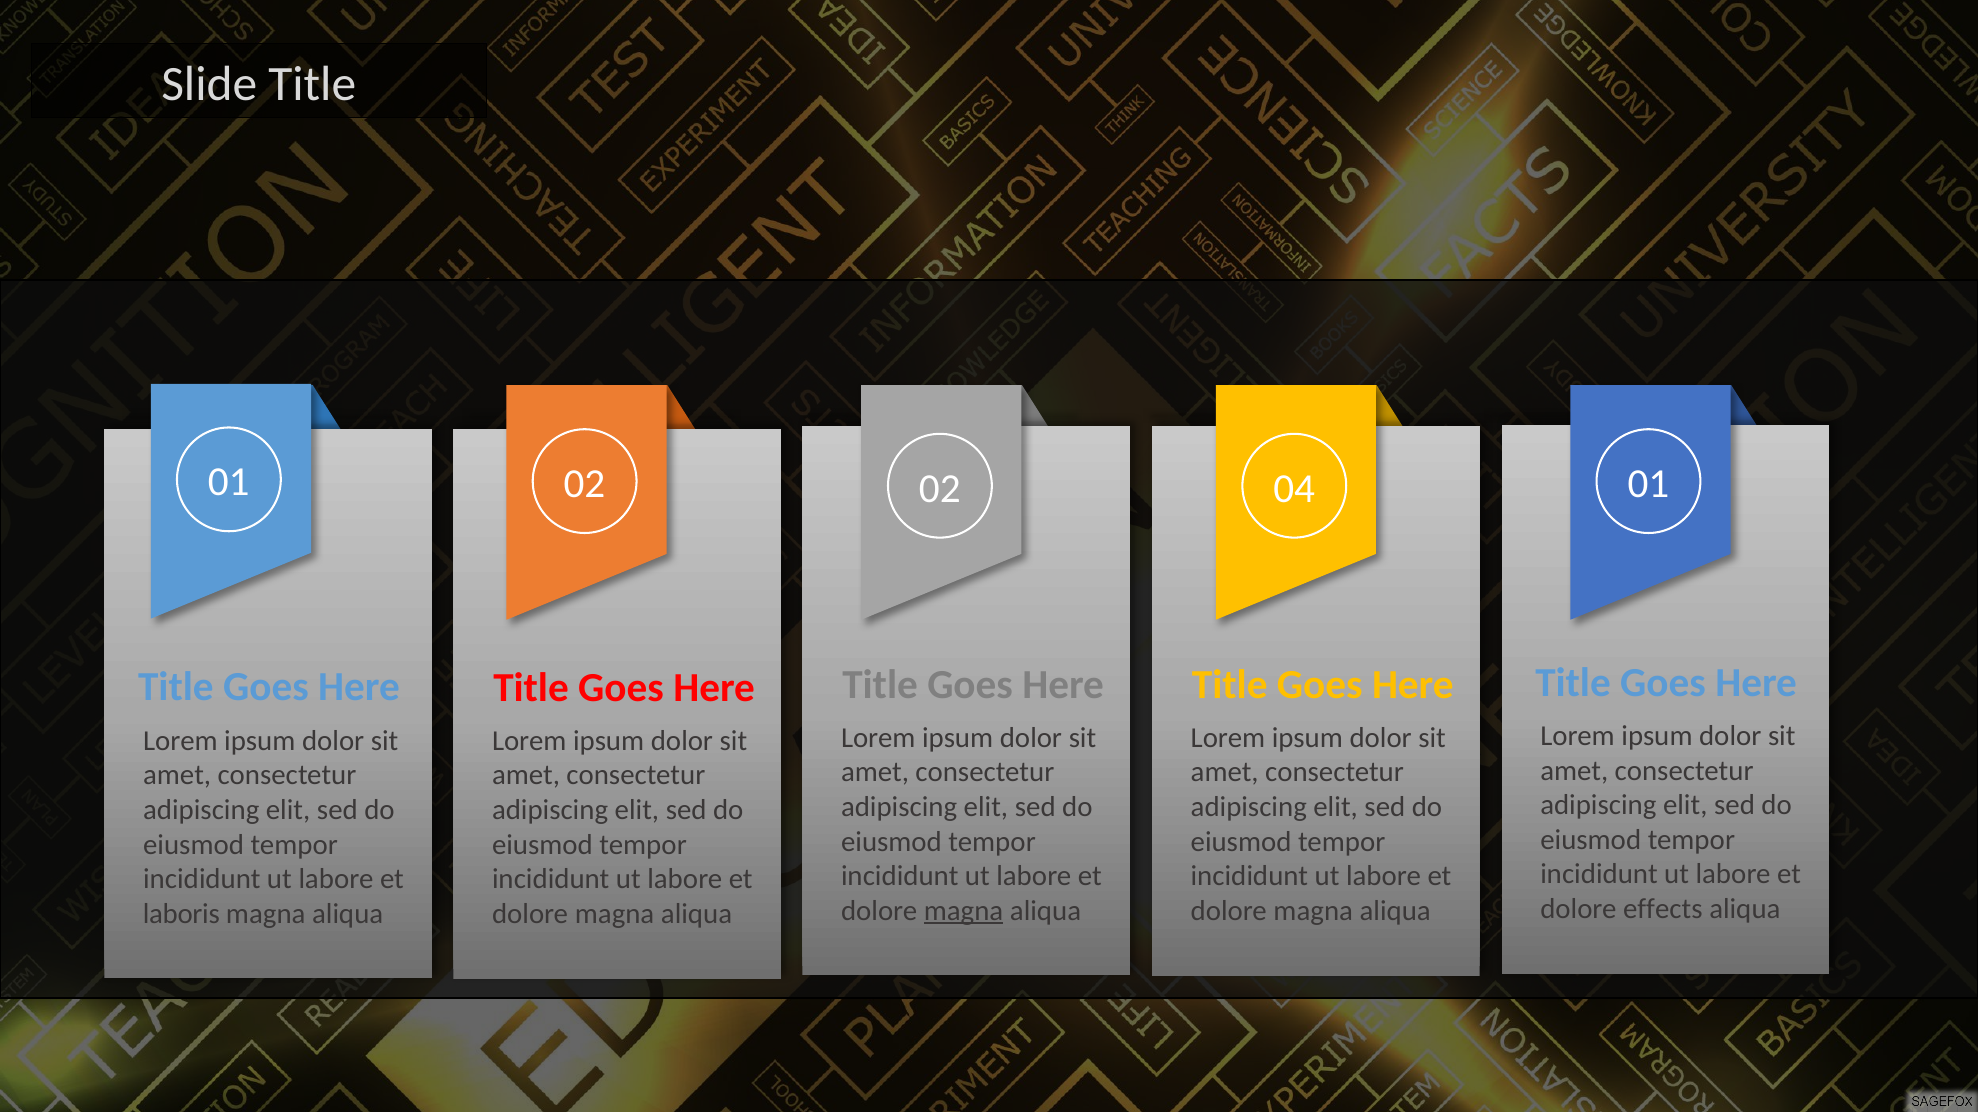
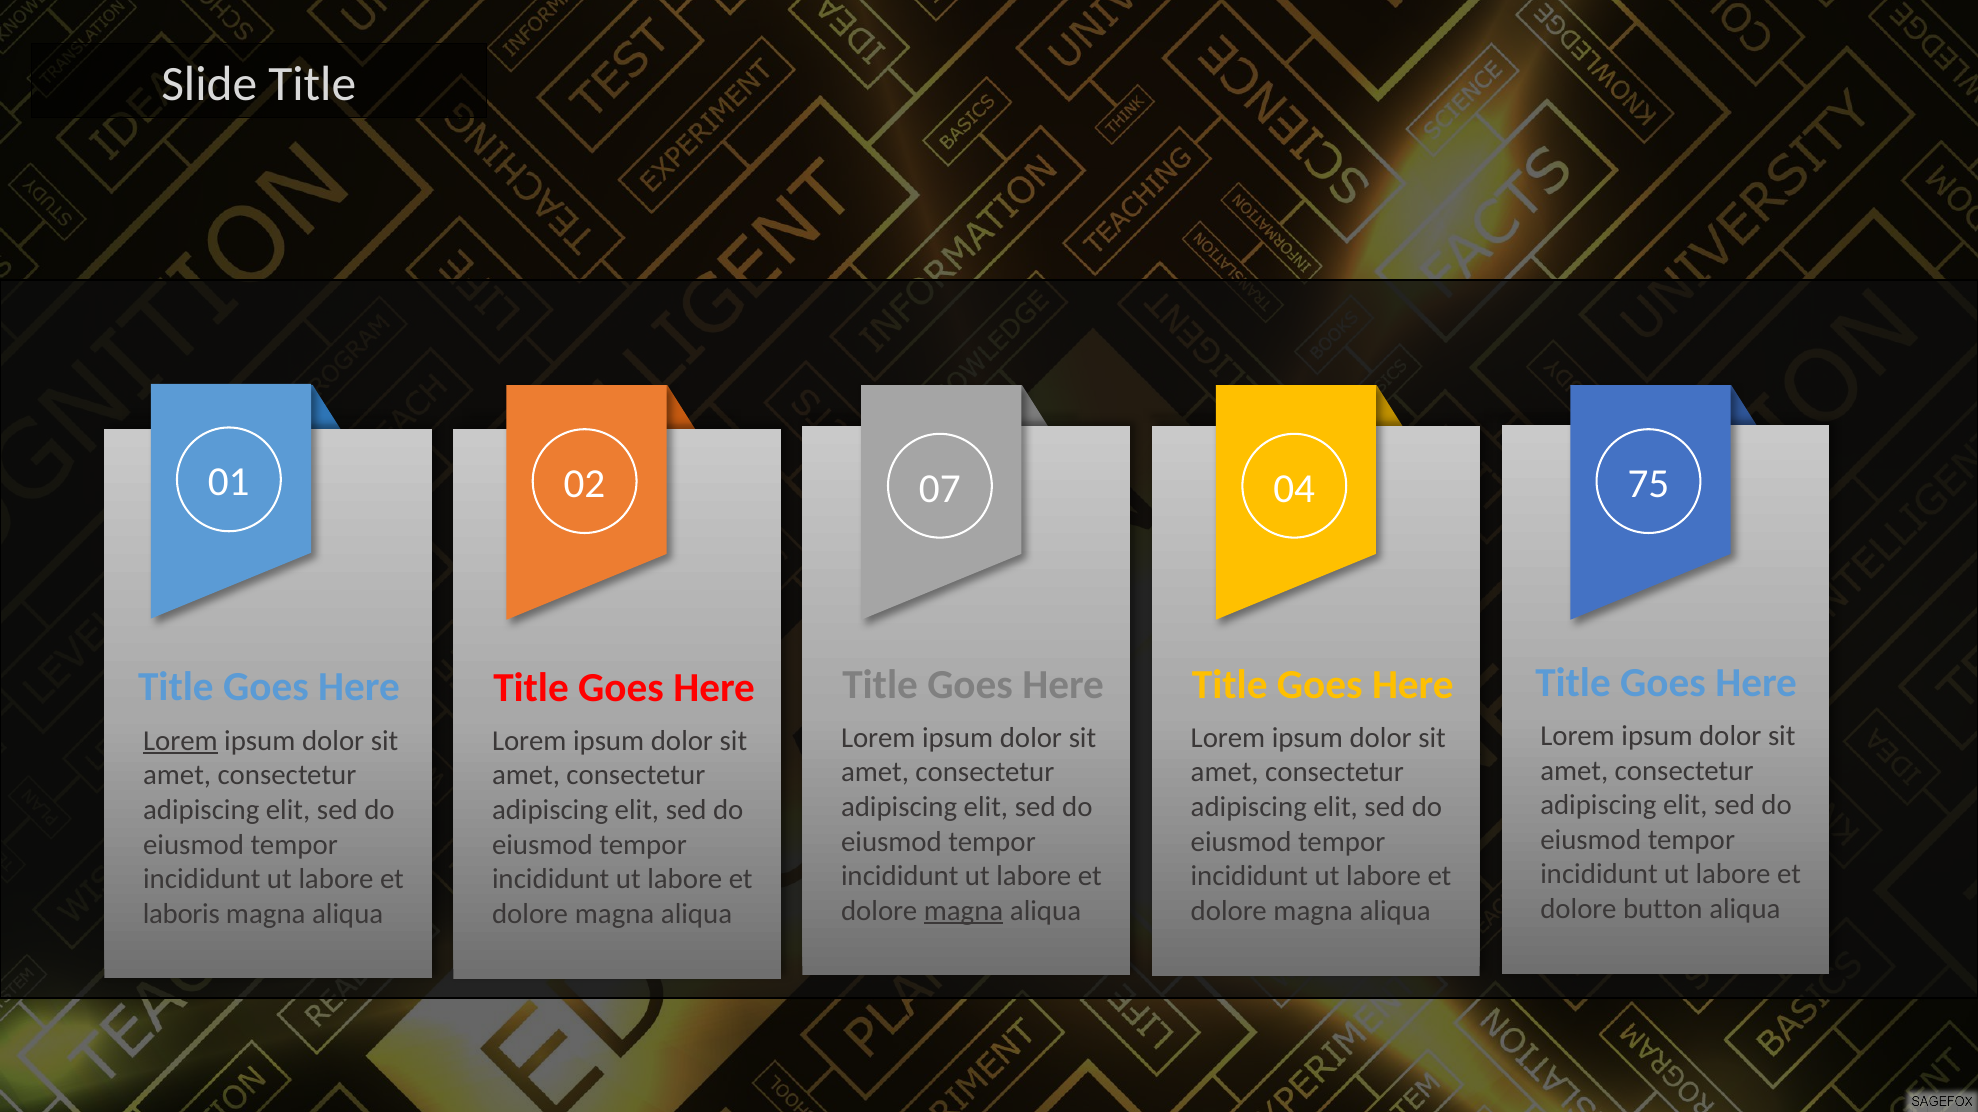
02 02: 02 -> 07 (940, 489)
04 01: 01 -> 75 (1648, 484)
Lorem underline: none -> present (180, 741)
effects: effects -> button (1663, 910)
